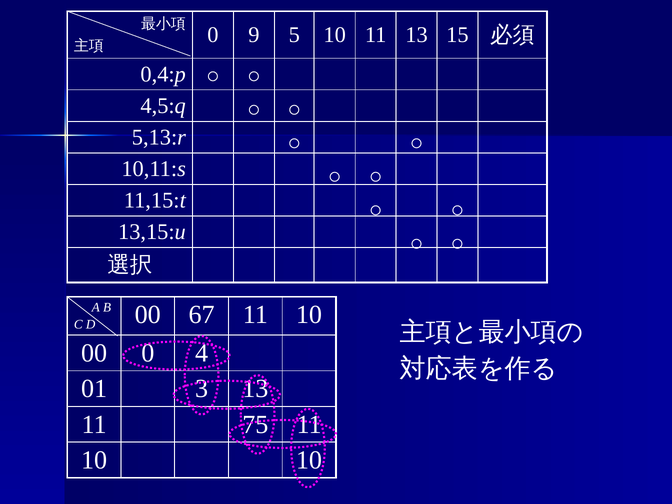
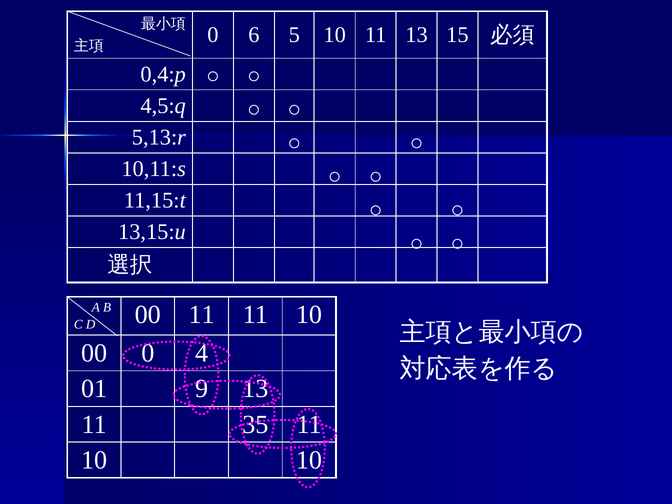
9: 9 -> 6 (254, 35)
00 67: 67 -> 11 (202, 315)
3: 3 -> 9 (202, 389)
75: 75 -> 35 (255, 424)
